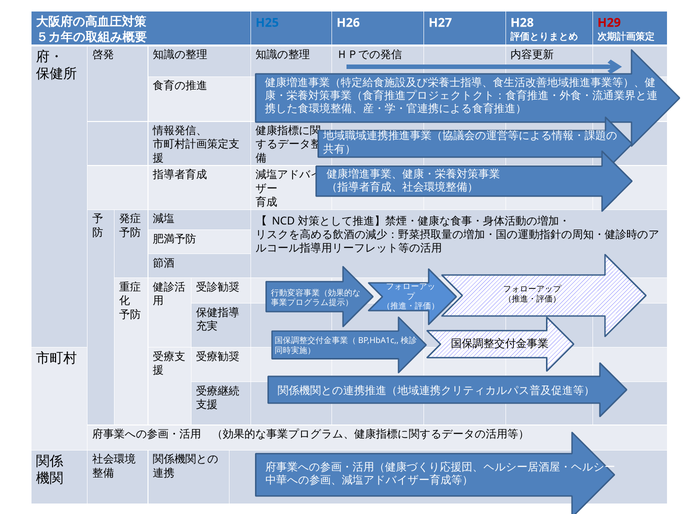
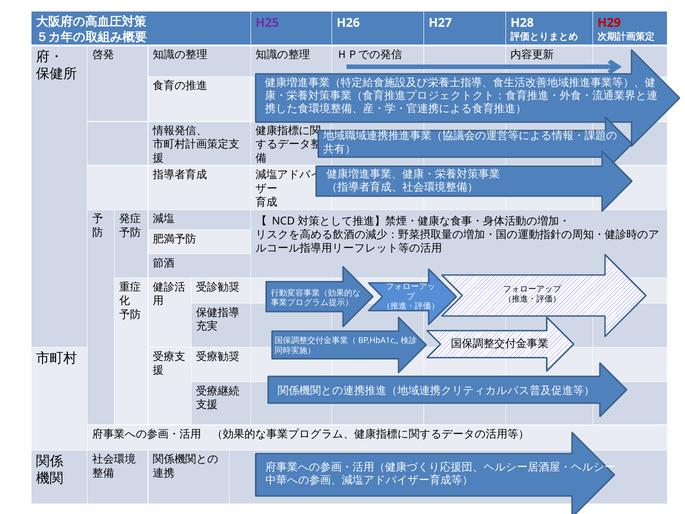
H25 colour: blue -> purple (267, 23)
